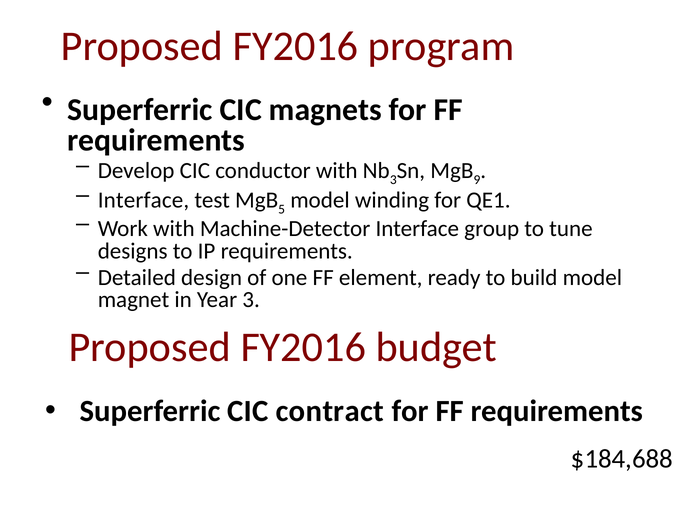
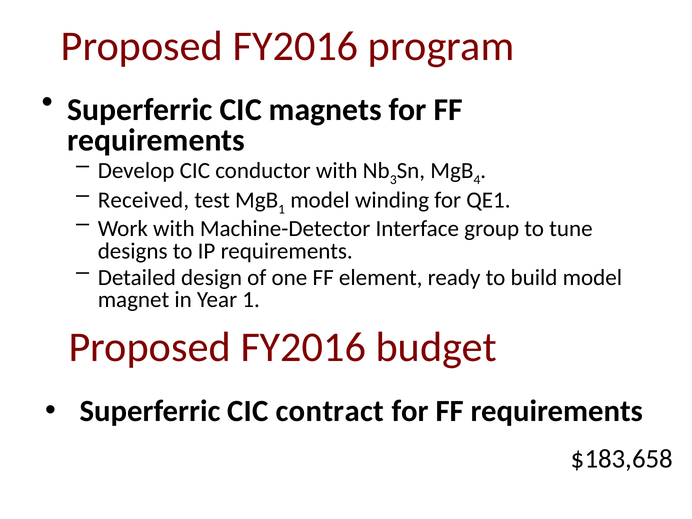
9: 9 -> 4 (477, 180)
Interface: Interface -> Received (143, 200)
5: 5 -> 1 (282, 209)
Year 3: 3 -> 1 (251, 300)
$184,688: $184,688 -> $183,658 (622, 459)
